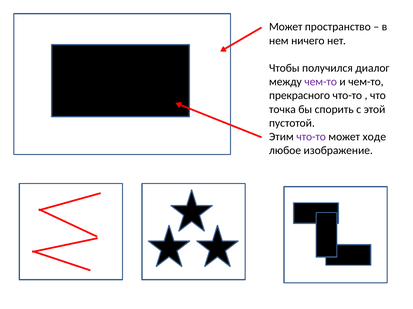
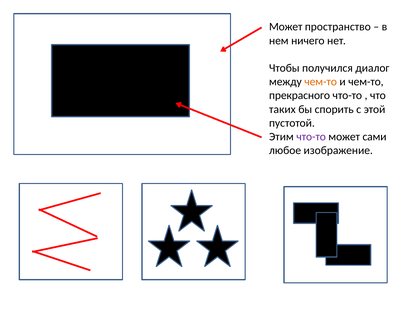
чем-то colour: purple -> orange (321, 82)
точка: точка -> таких (282, 110)
ходе: ходе -> сами (374, 137)
